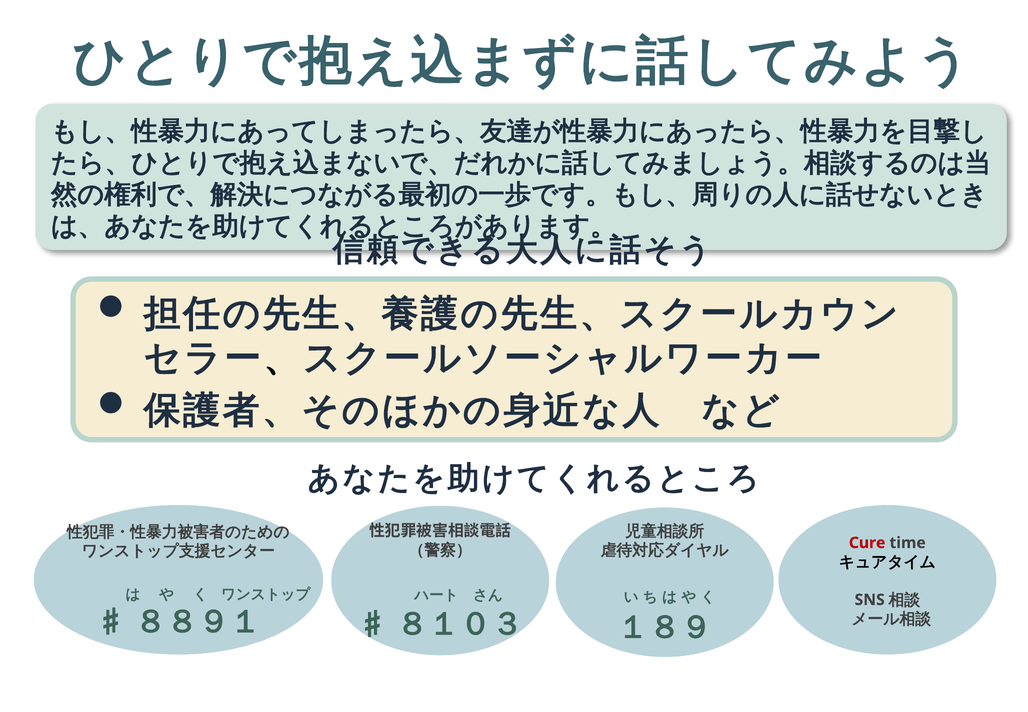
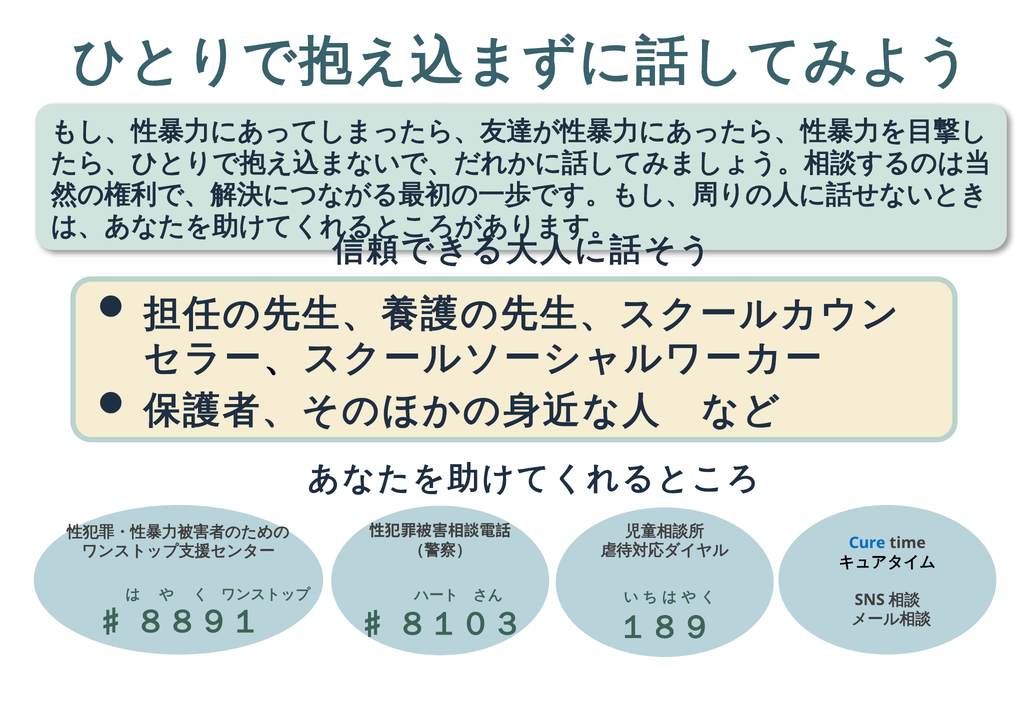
Cure colour: red -> blue (867, 543)
